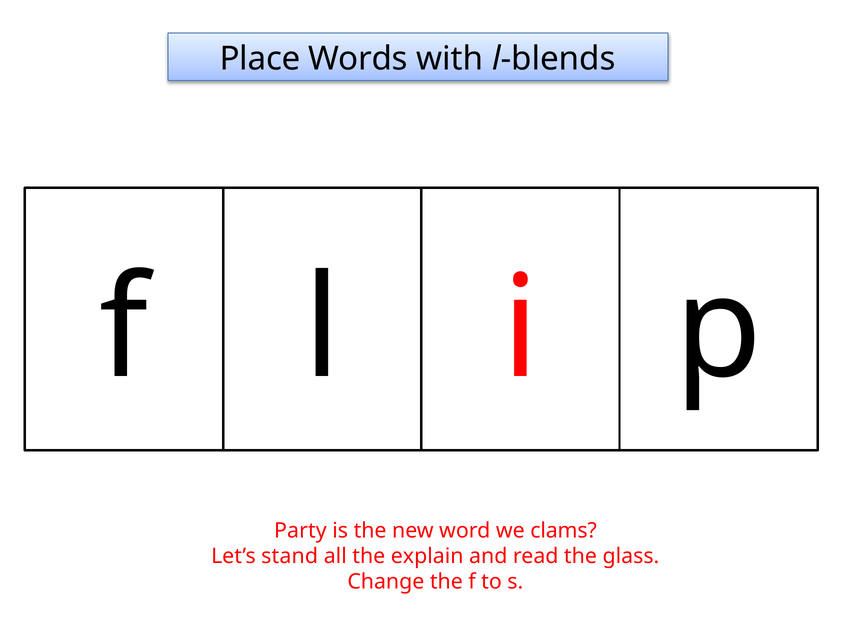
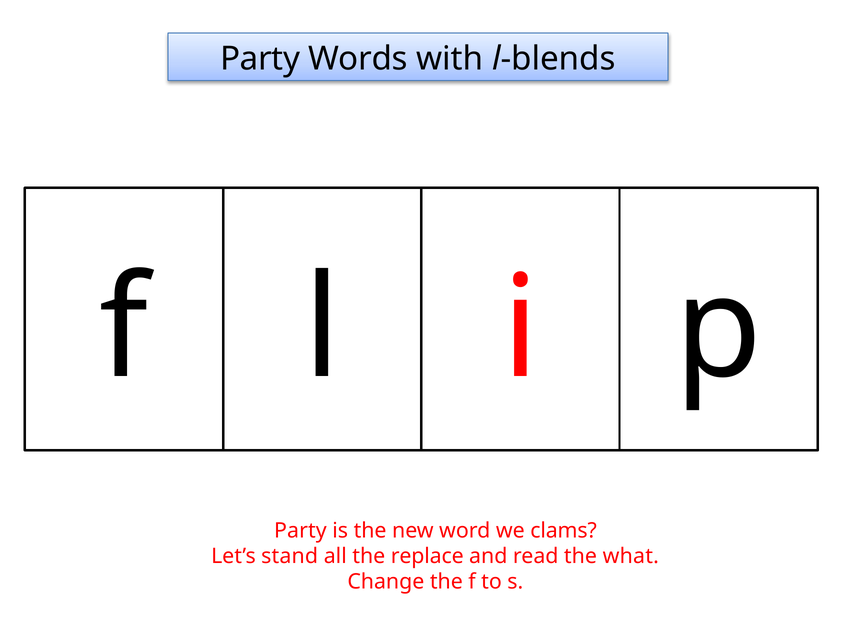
Place: Place -> Party (260, 59)
explain: explain -> replace (427, 557)
glass: glass -> what (631, 557)
